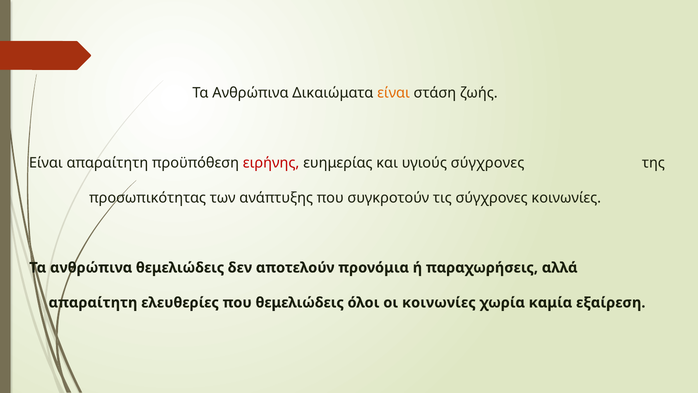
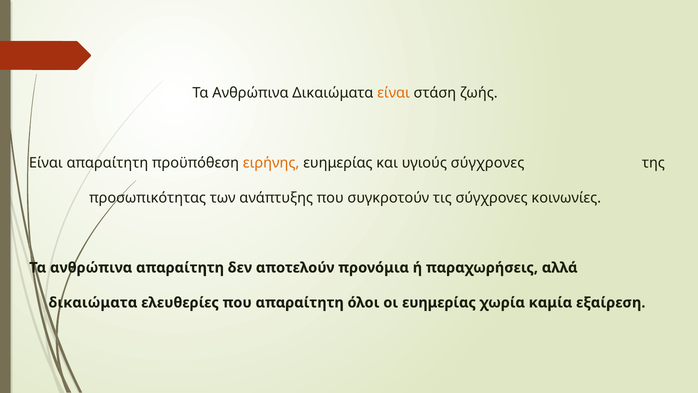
ειρήνης colour: red -> orange (271, 163)
ανθρώπινα θεμελιώδεις: θεμελιώδεις -> απαραίτητη (180, 267)
απαραίτητη: απαραίτητη -> δικαιώματα (93, 302)
που θεμελιώδεις: θεμελιώδεις -> απαραίτητη (300, 302)
οι κοινωνίες: κοινωνίες -> ευημερίας (439, 302)
